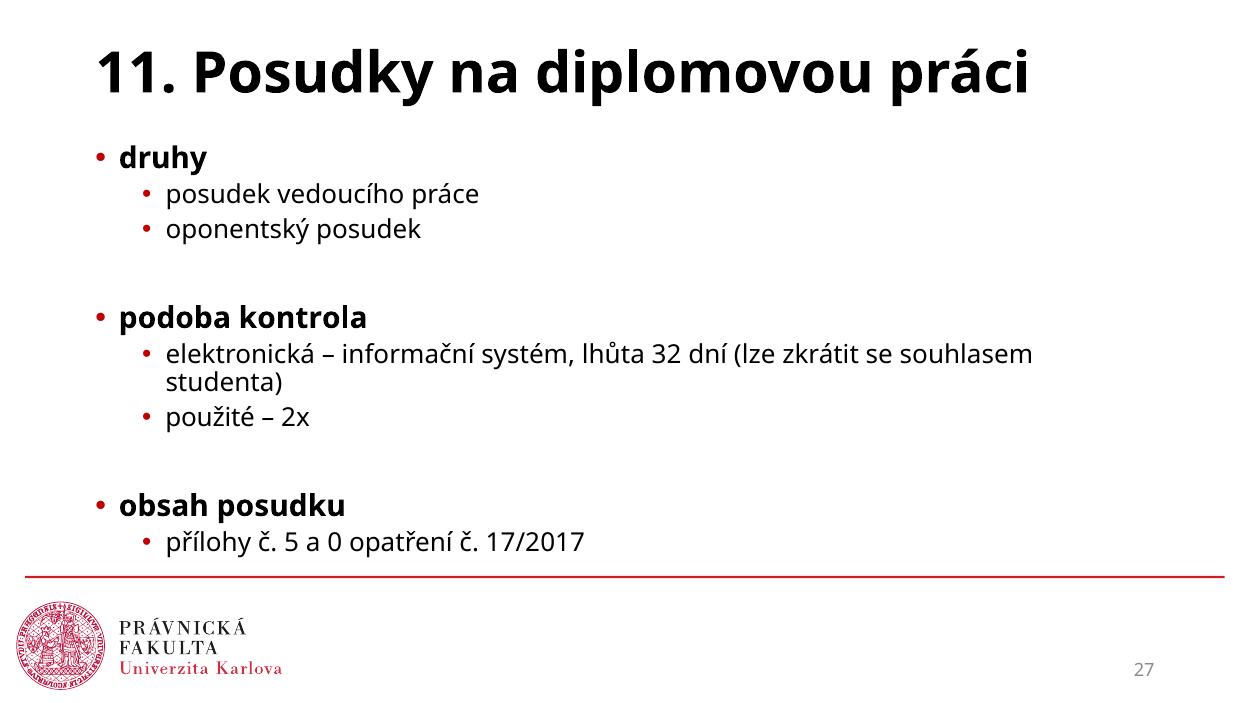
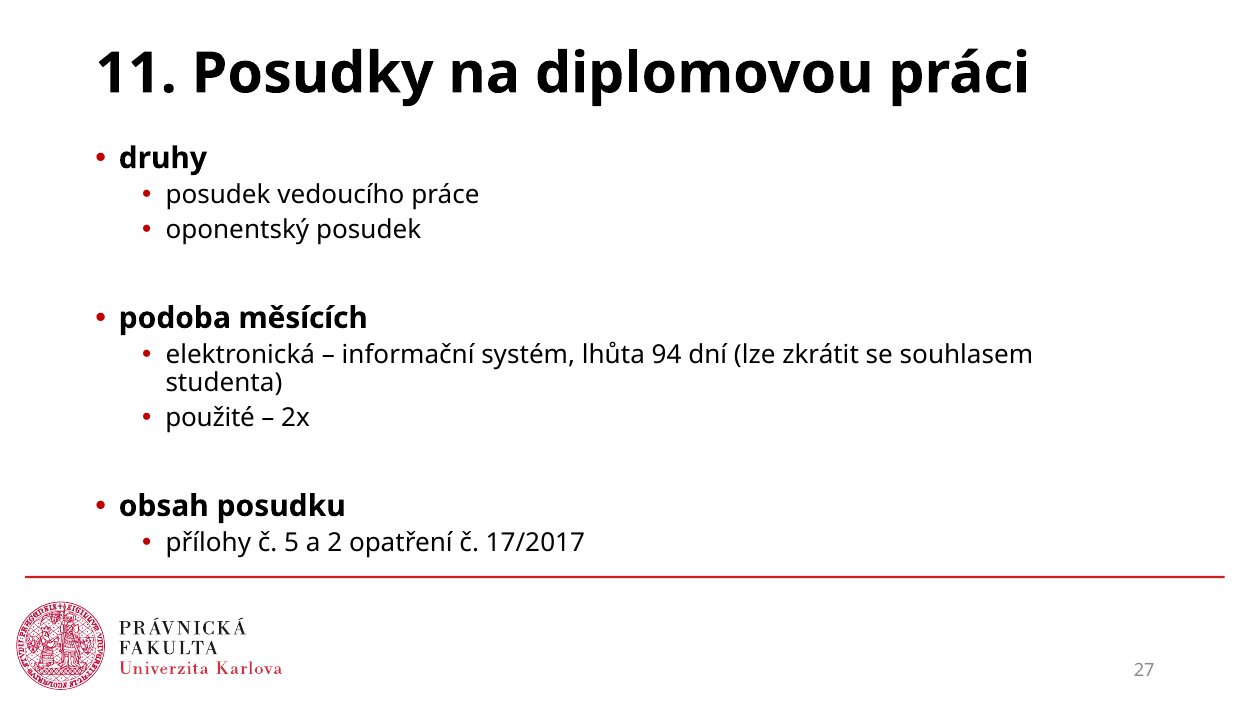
kontrola: kontrola -> měsících (303, 318)
32: 32 -> 94 (667, 355)
0: 0 -> 2 (335, 543)
